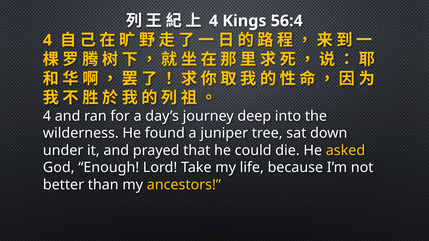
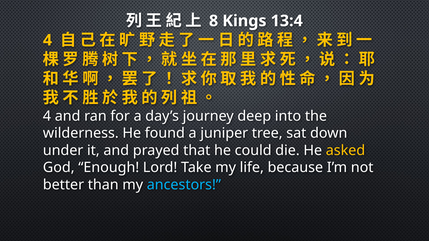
4: 4 -> 8 (214, 21)
56:4: 56:4 -> 13:4 (287, 21)
ancestors colour: yellow -> light blue (184, 185)
